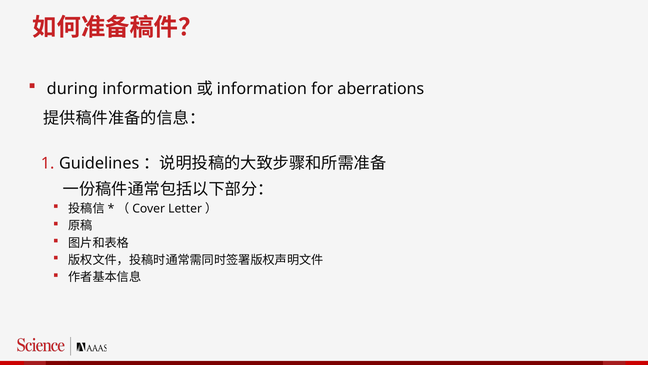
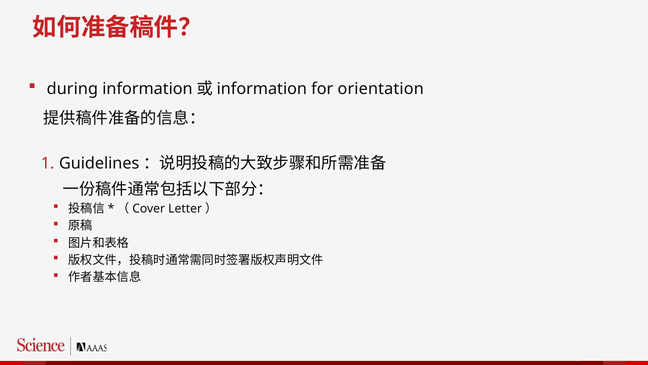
aberrations: aberrations -> orientation (381, 89)
